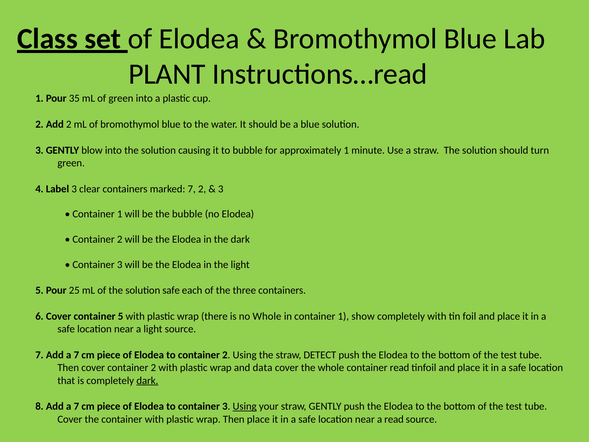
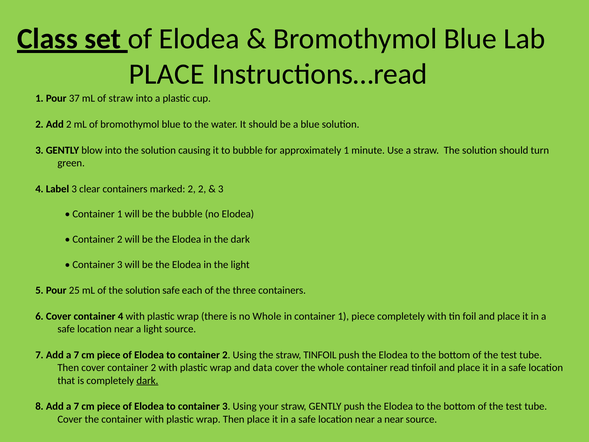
PLANT: PLANT -> PLACE (167, 74)
35: 35 -> 37 (74, 98)
of green: green -> straw (121, 98)
marked 7: 7 -> 2 (192, 189)
container 5: 5 -> 4 (121, 316)
1 show: show -> piece (363, 316)
straw DETECT: DETECT -> TINFOIL (320, 355)
Using underline: present -> none (245, 406)
a read: read -> near (394, 419)
